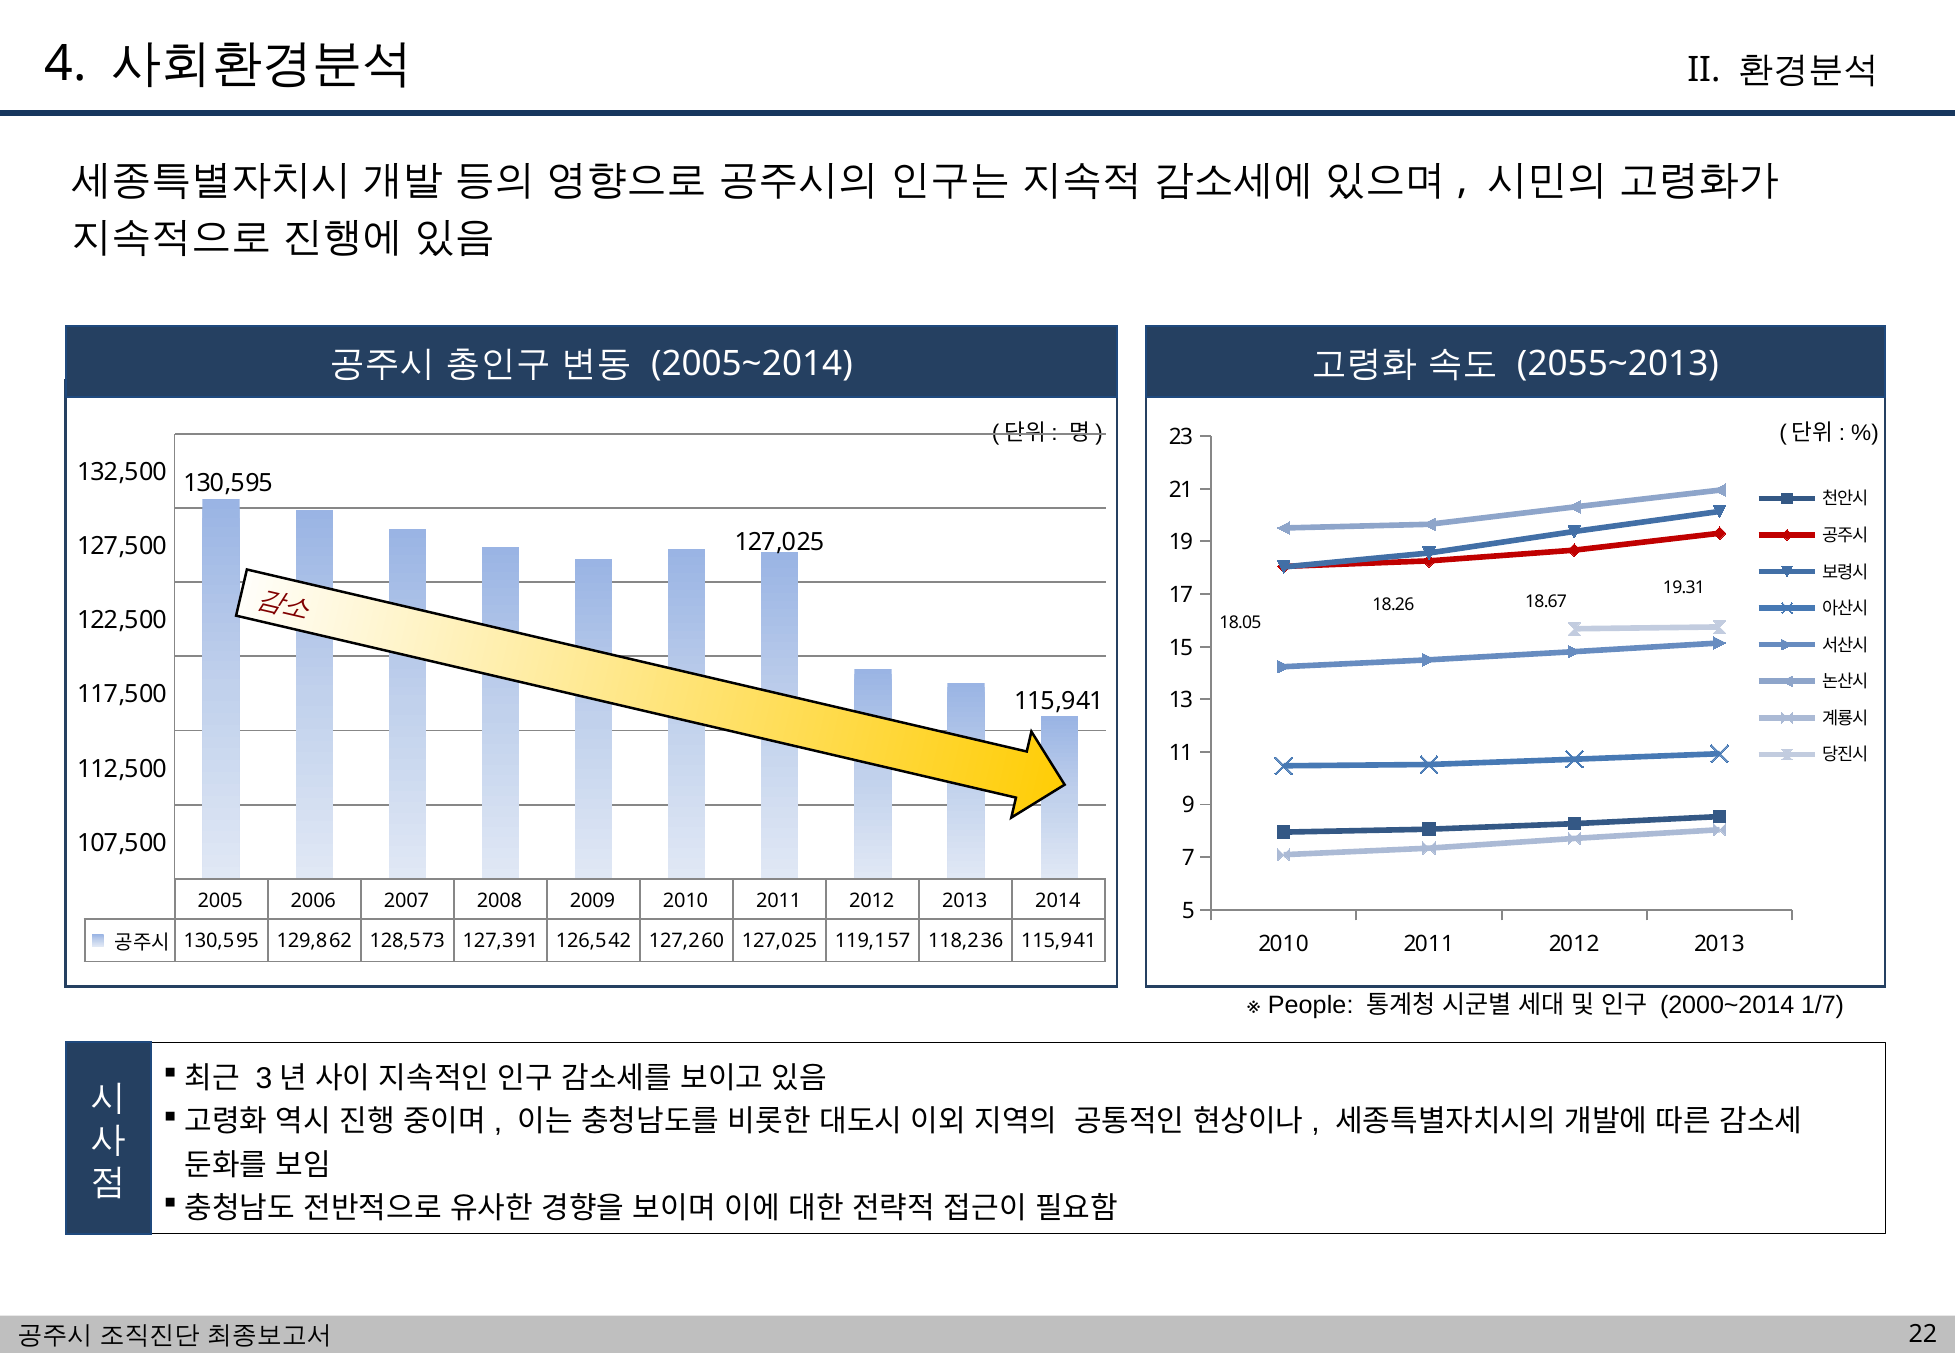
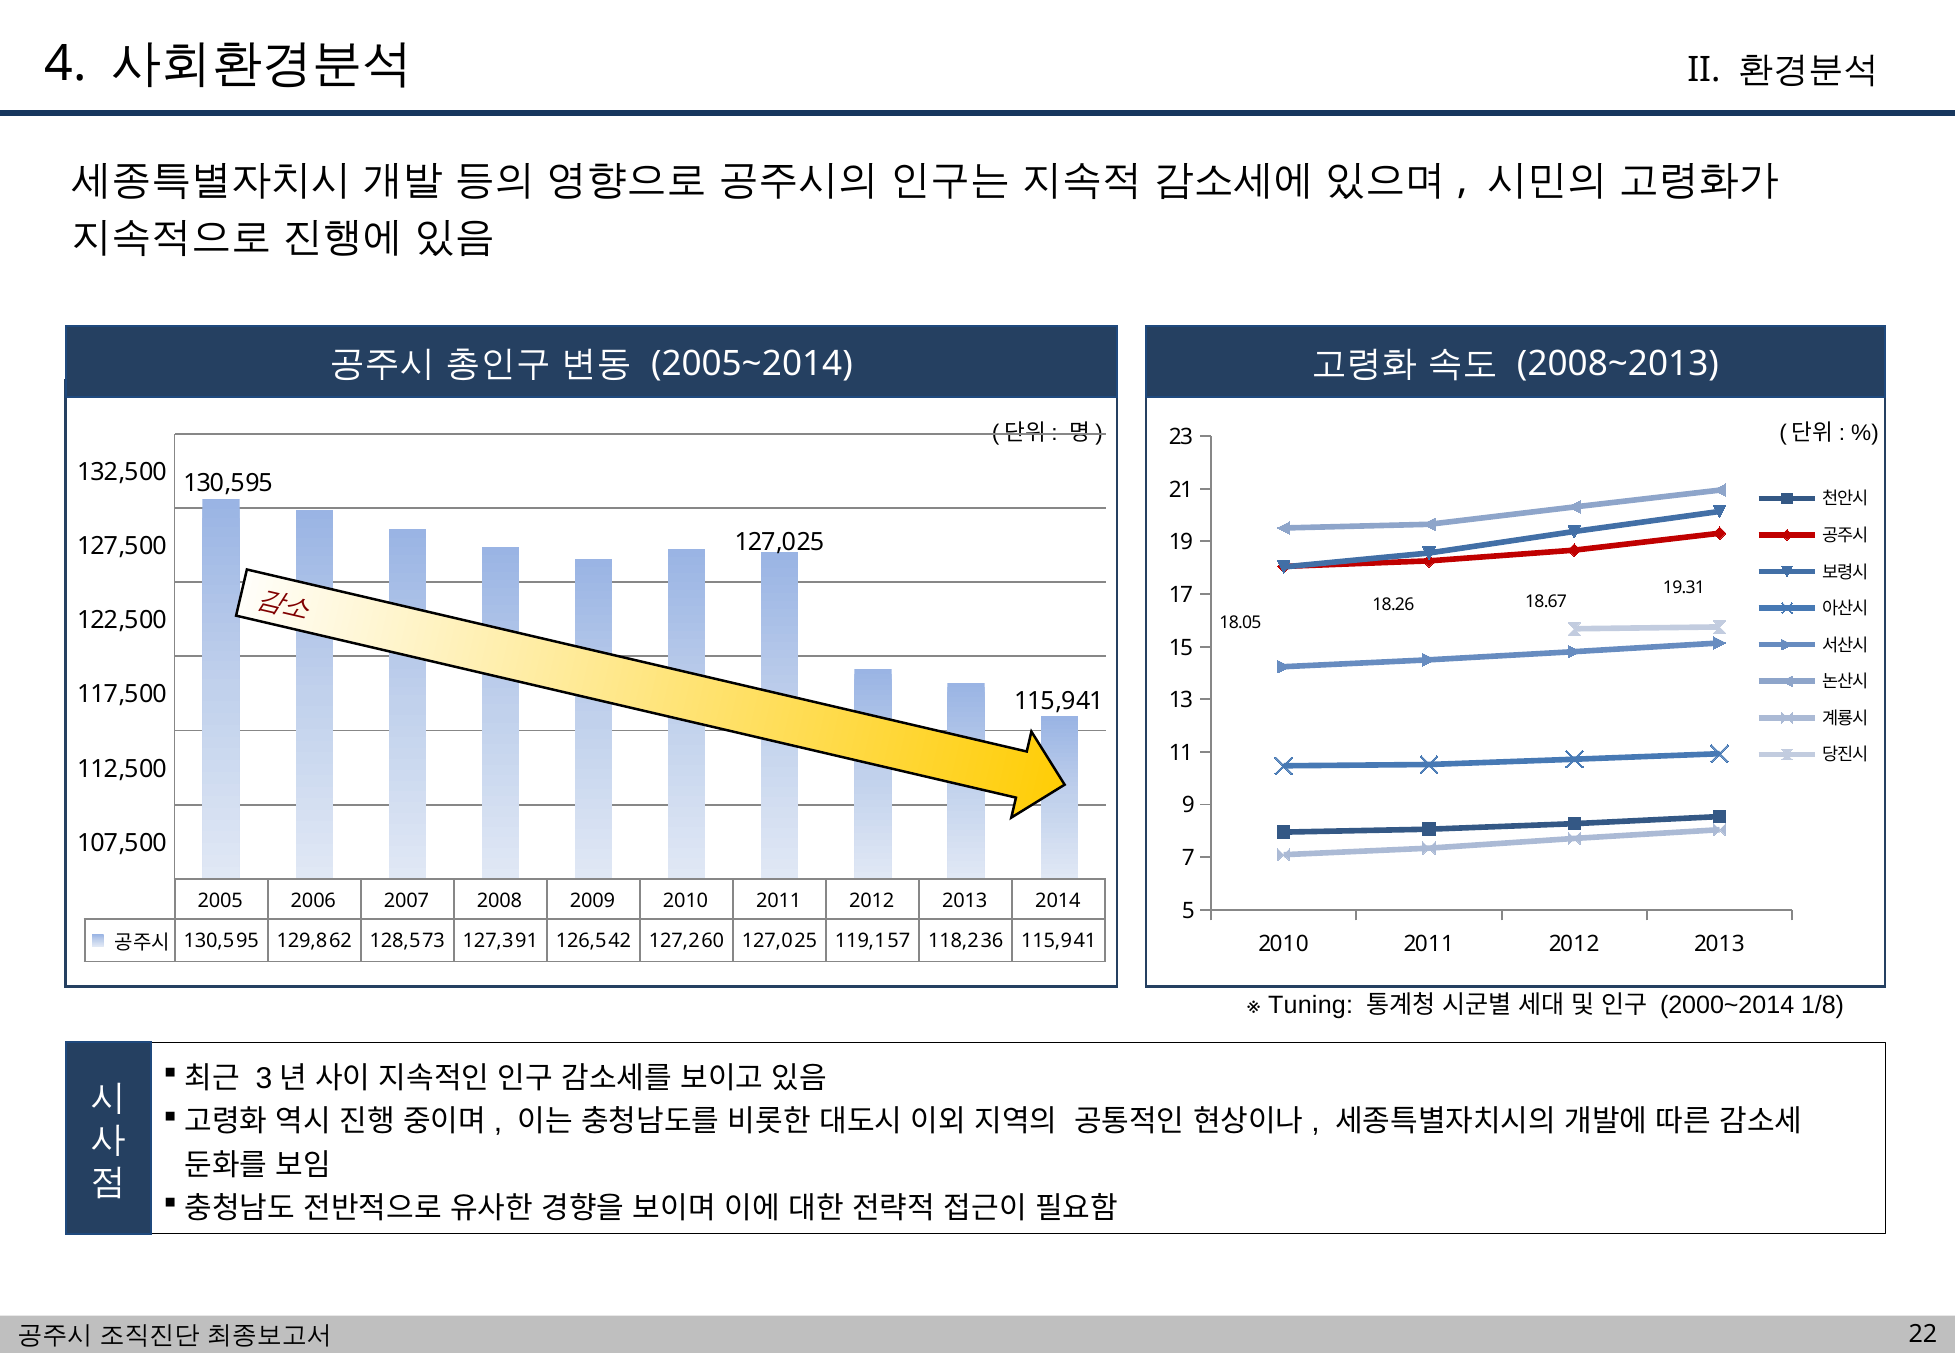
2055~2013: 2055~2013 -> 2008~2013 (1618, 364)
People: People -> Tuning (1311, 1006)
1/7: 1/7 -> 1/8 (1823, 1006)
